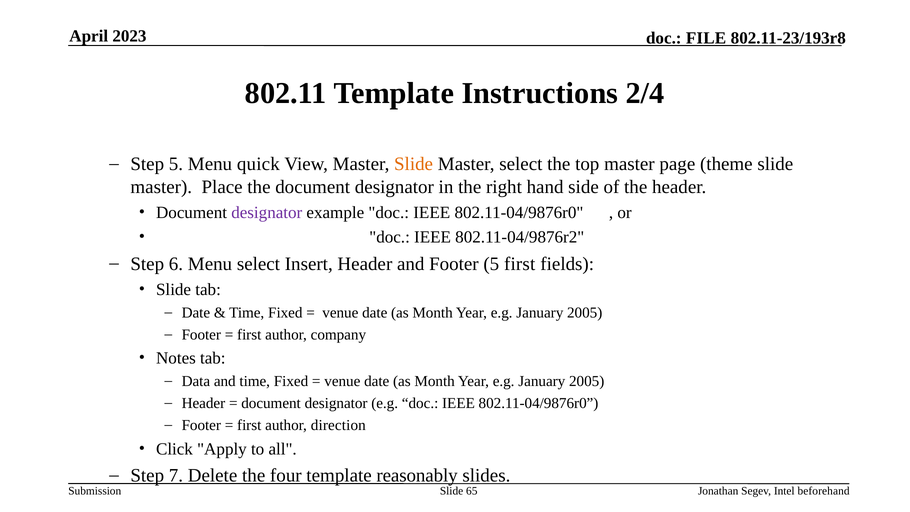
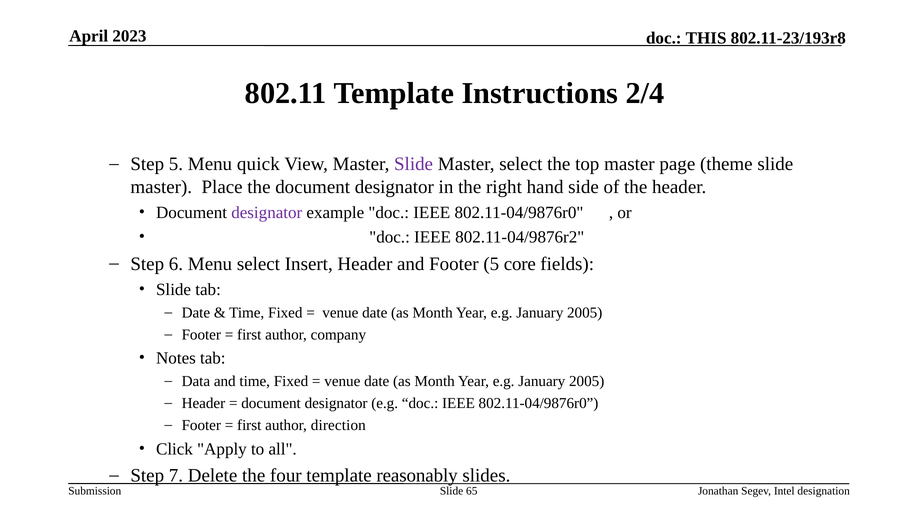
FILE: FILE -> THIS (706, 38)
Slide colour: orange -> purple (414, 164)
5 first: first -> core (520, 264)
beforehand: beforehand -> designation (824, 491)
